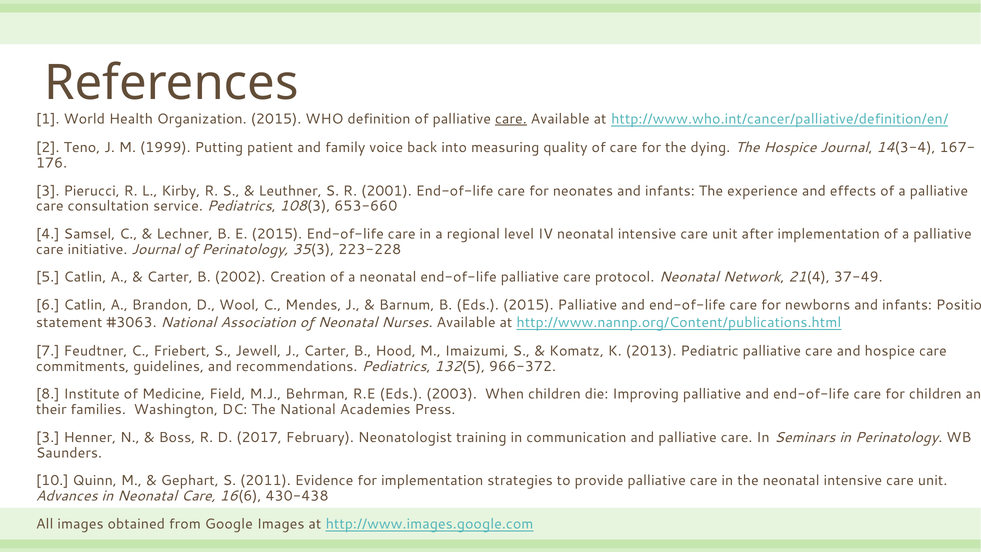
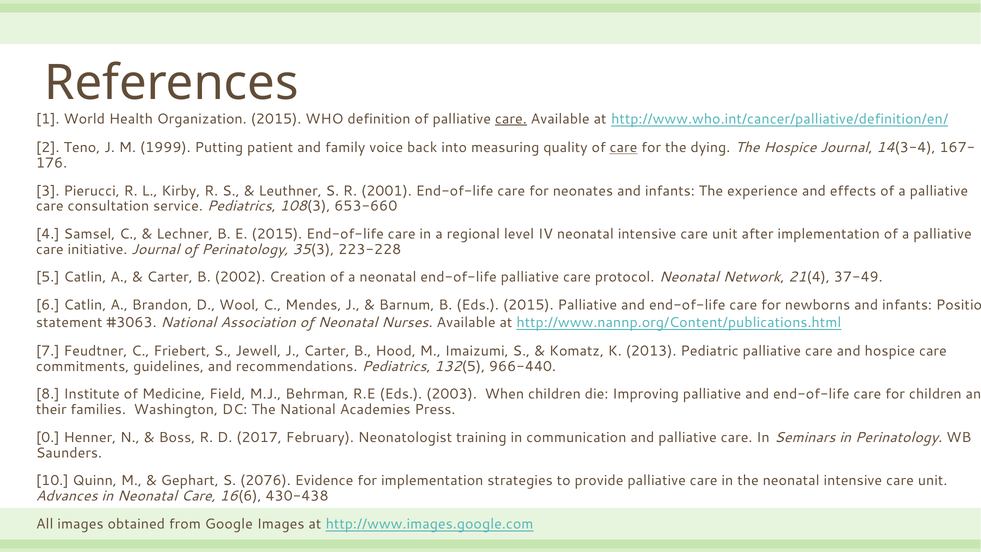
care underline: none -> present (623, 148)
966-372: 966-372 -> 966-440 (523, 366)
3: 3 -> 0 (48, 437)
2011: 2011 -> 2076 (265, 480)
